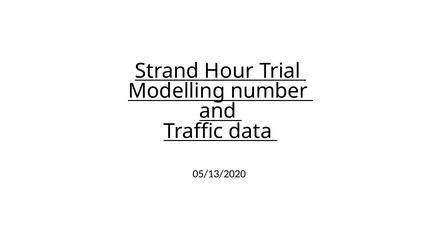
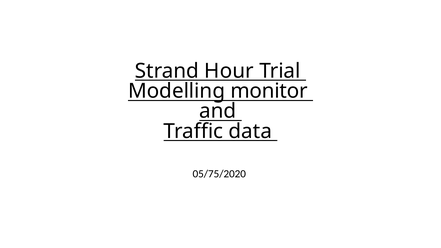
number: number -> monitor (269, 91)
05/13/2020: 05/13/2020 -> 05/75/2020 (219, 174)
